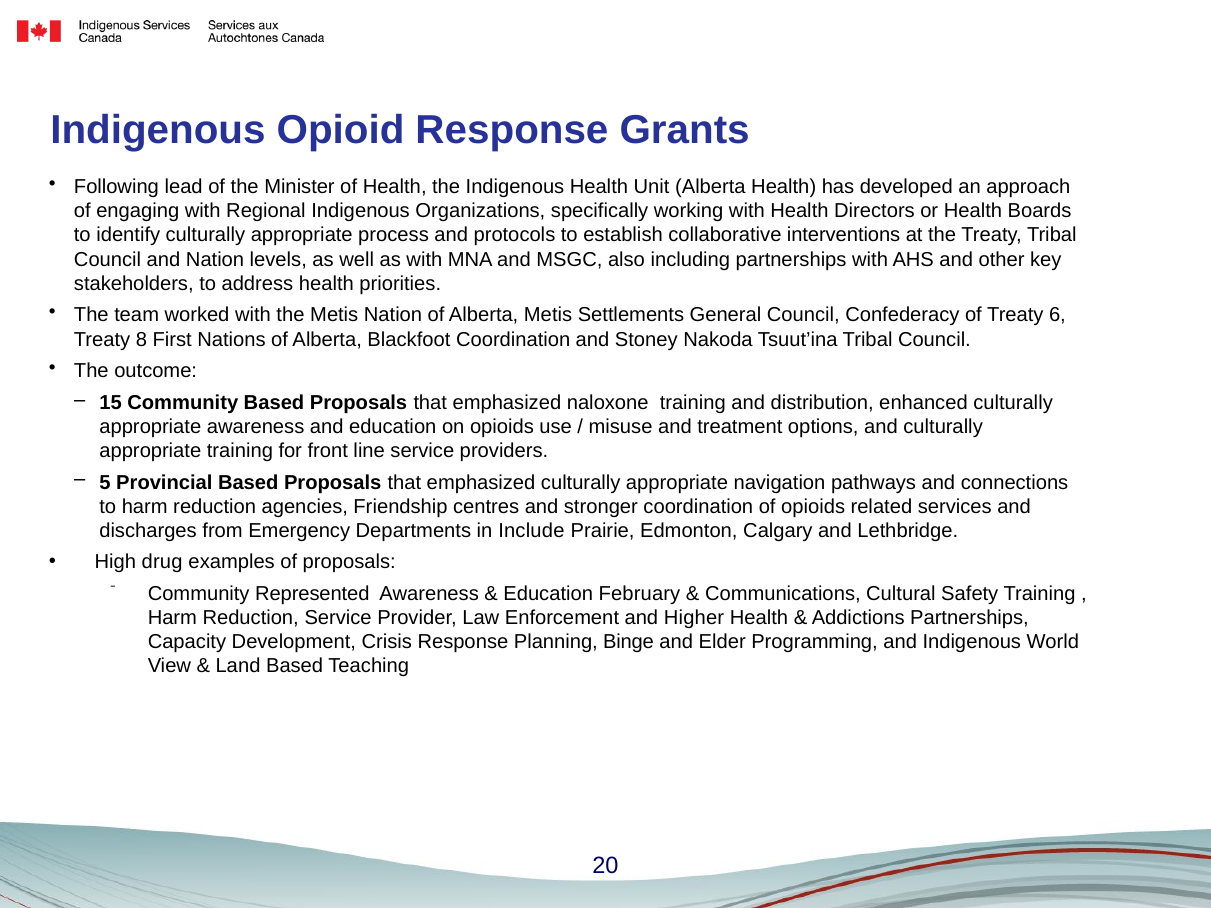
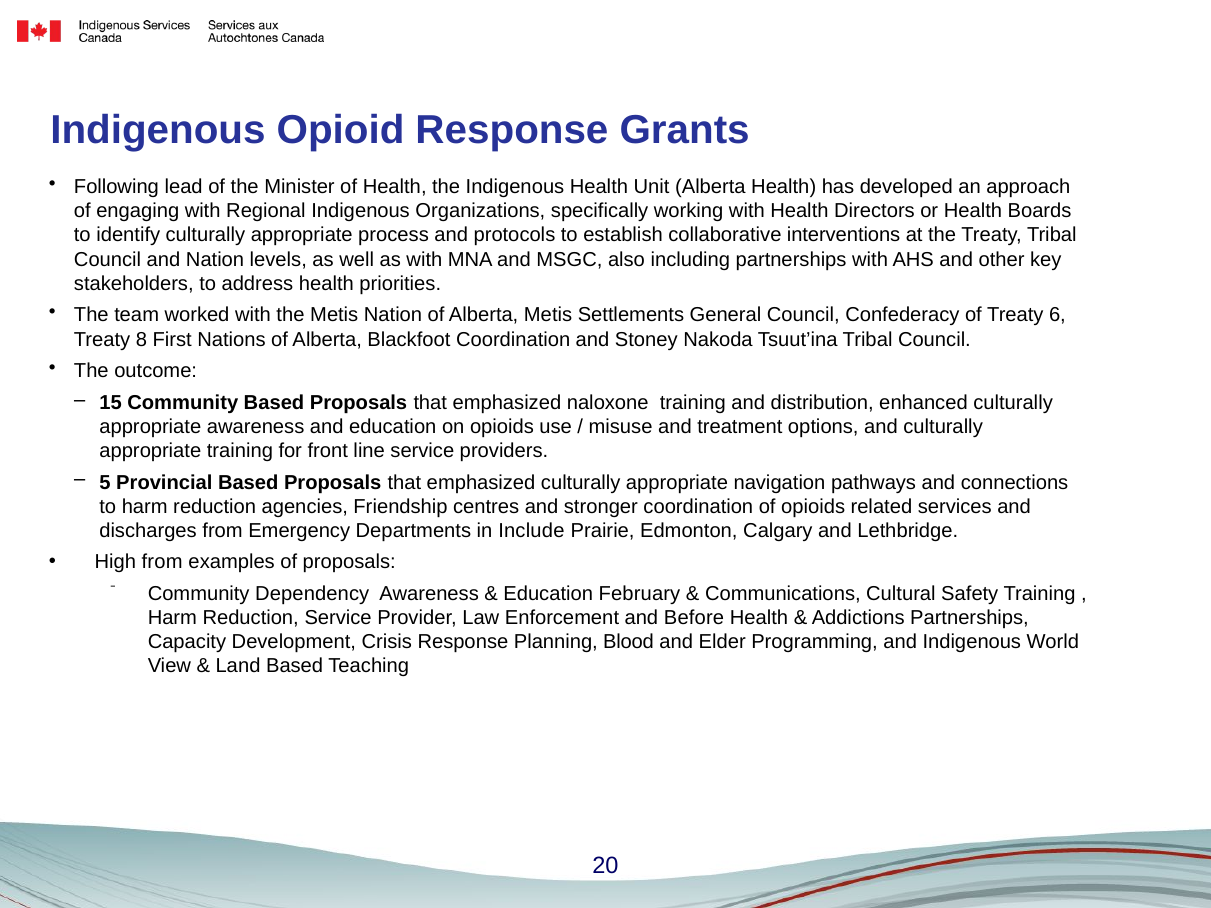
High drug: drug -> from (162, 562)
Represented: Represented -> Dependency (312, 594)
Higher: Higher -> Before (694, 618)
Binge: Binge -> Blood (629, 642)
